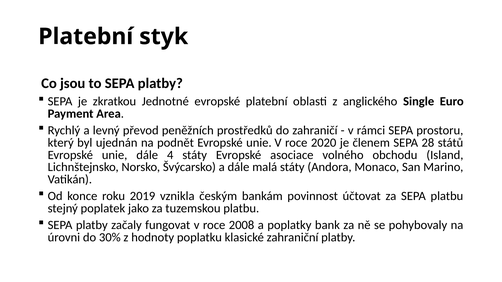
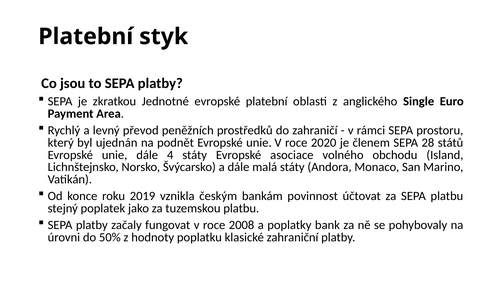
30%: 30% -> 50% (110, 238)
